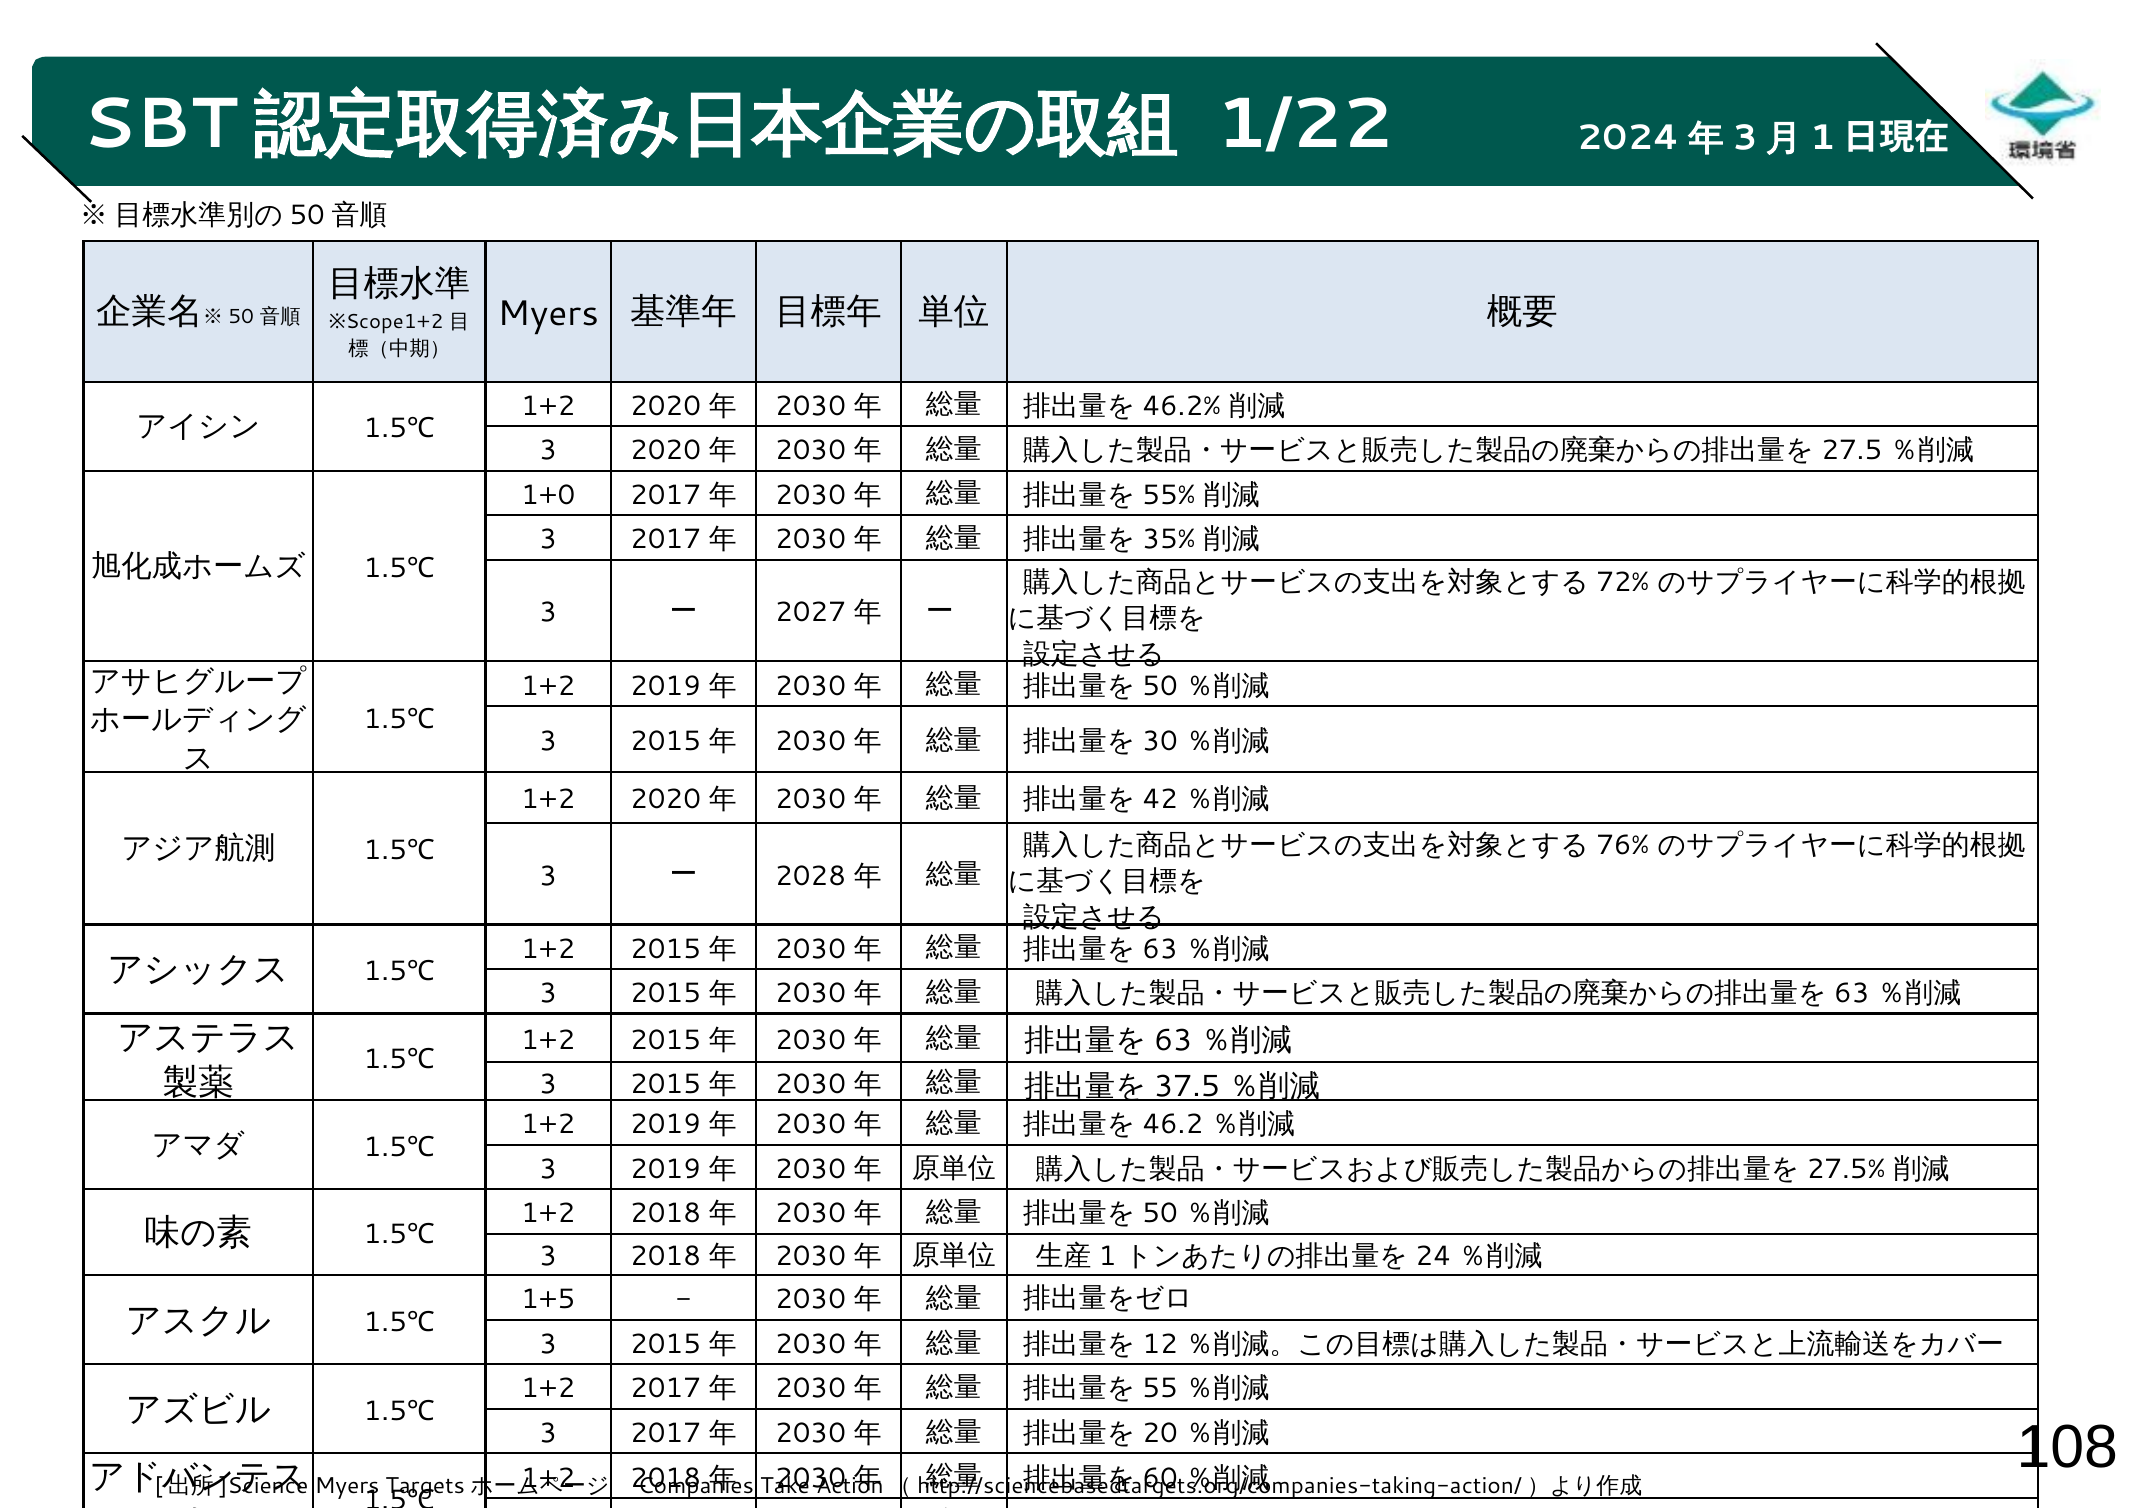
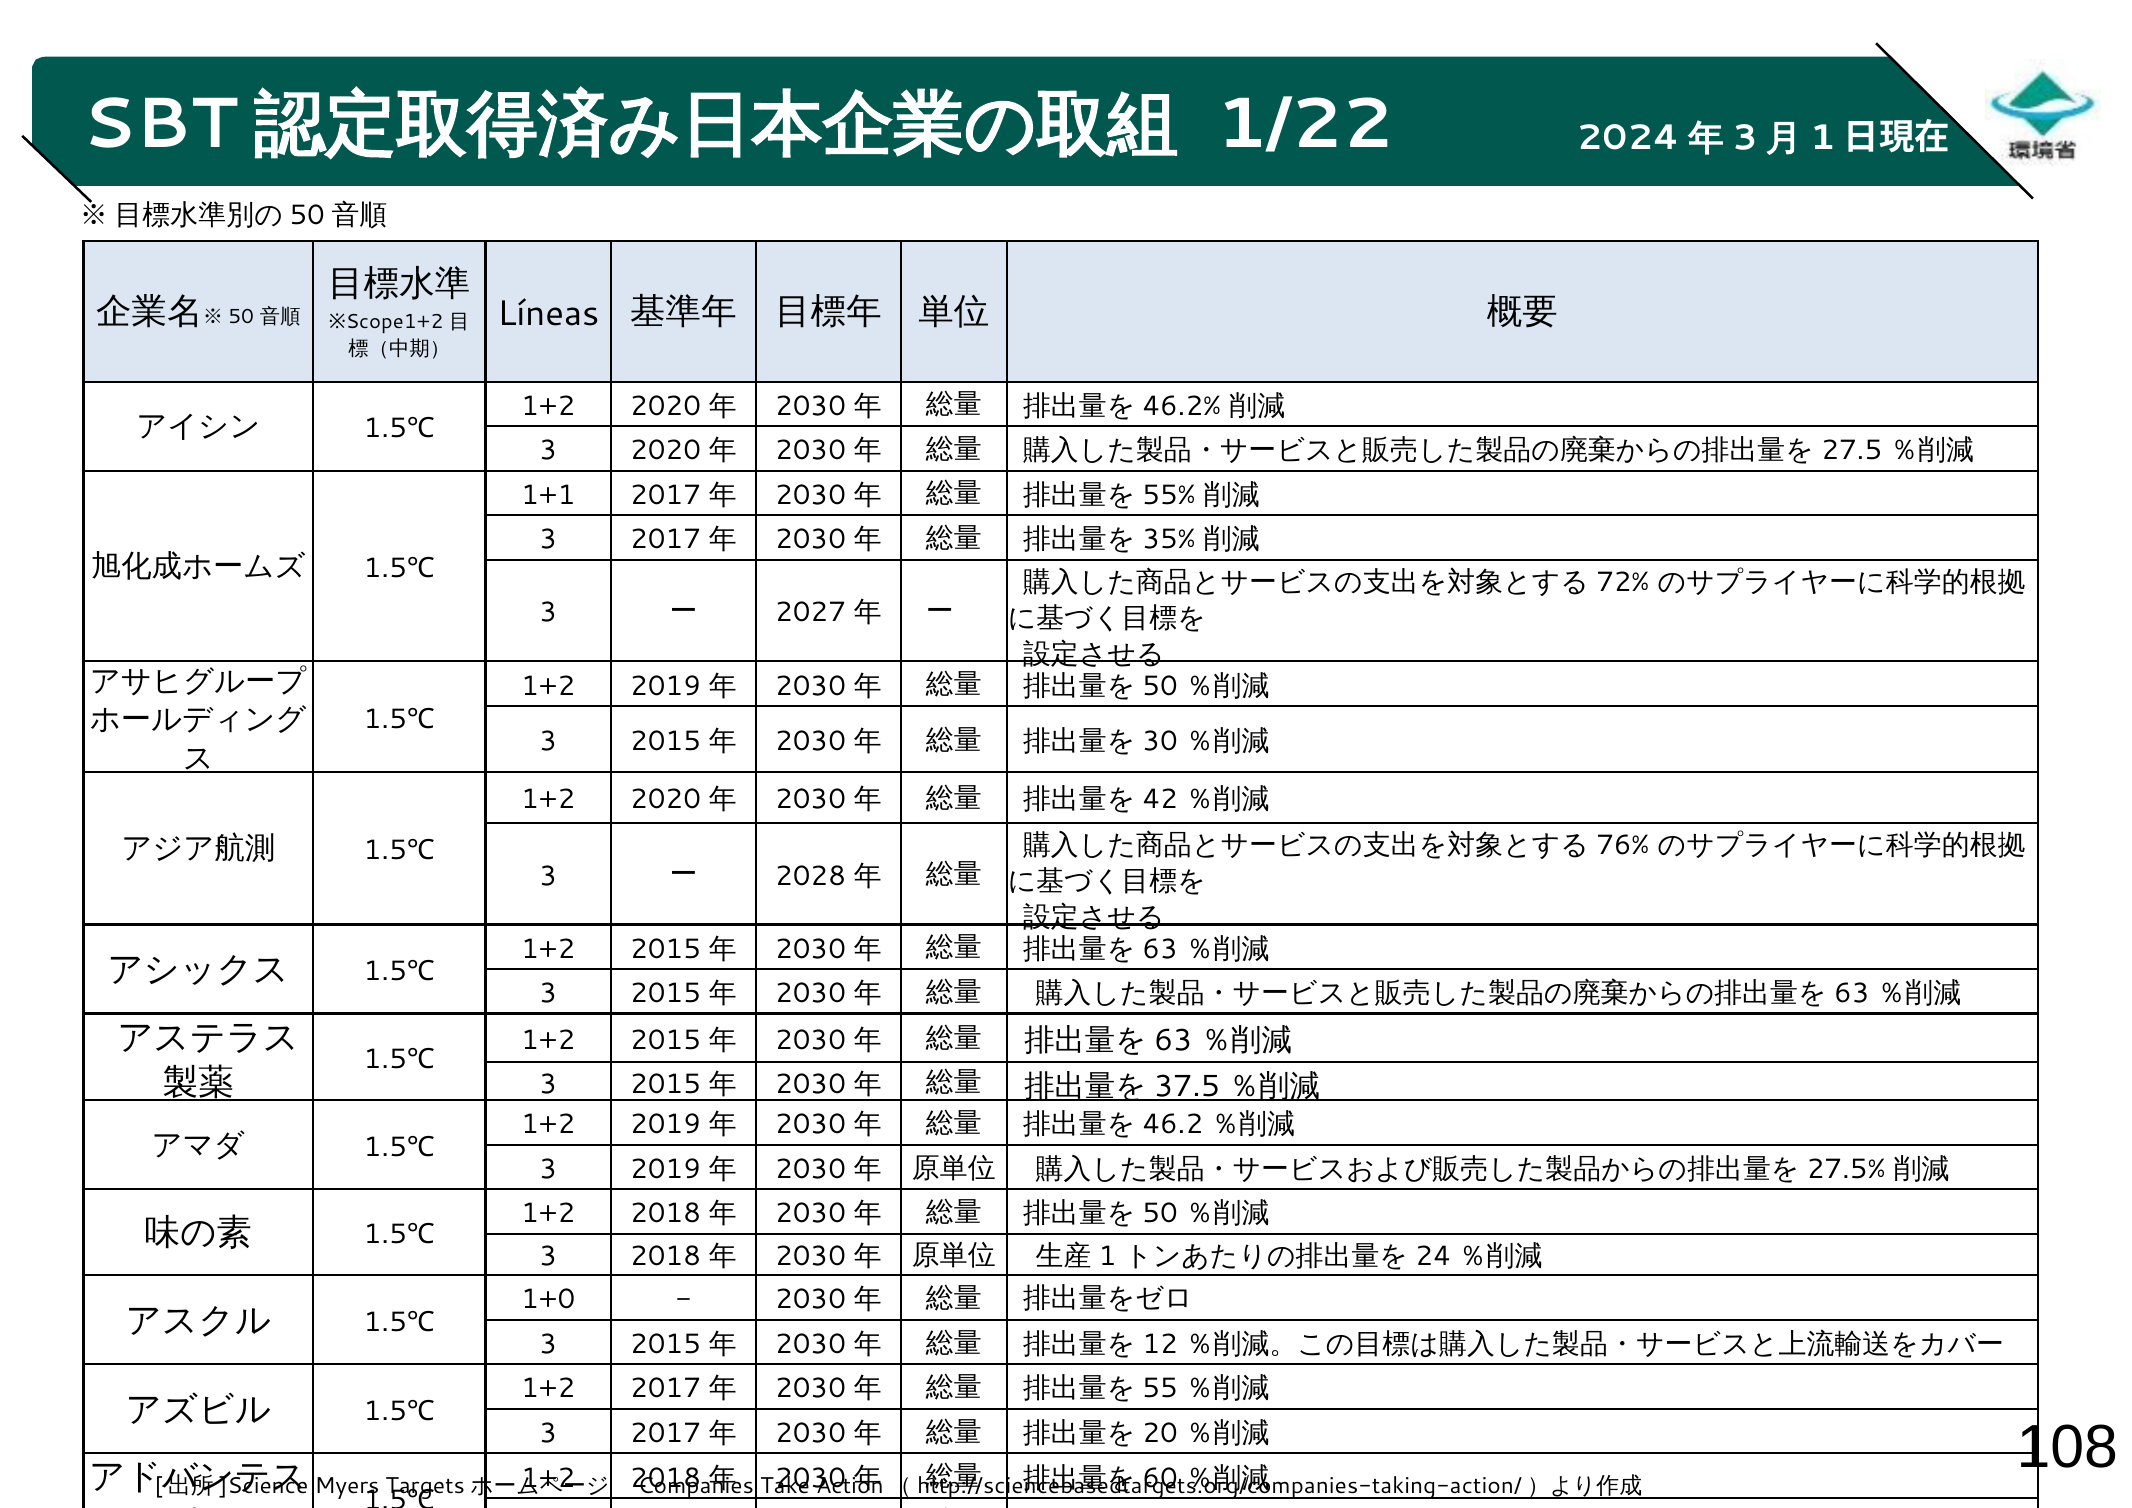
Myers: Myers -> Líneas (548, 313)
1+0: 1+0 -> 1+1 (548, 495)
1+5: 1+5 -> 1+0 (548, 1299)
